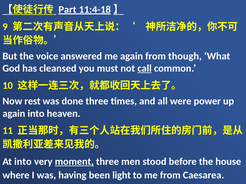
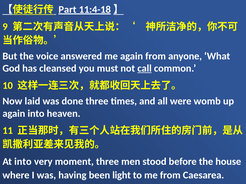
though: though -> anyone (185, 56)
rest: rest -> laid (32, 101)
power: power -> womb (207, 101)
moment underline: present -> none (74, 162)
